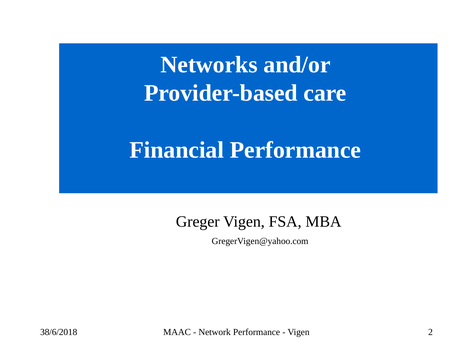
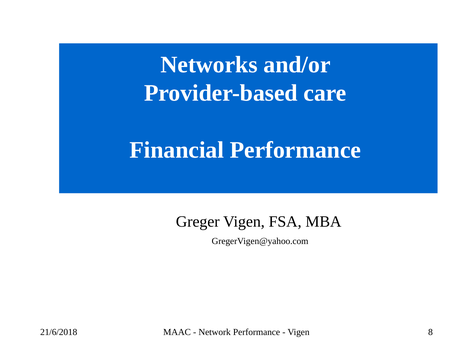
38/6/2018: 38/6/2018 -> 21/6/2018 (59, 332)
2: 2 -> 8 (431, 332)
